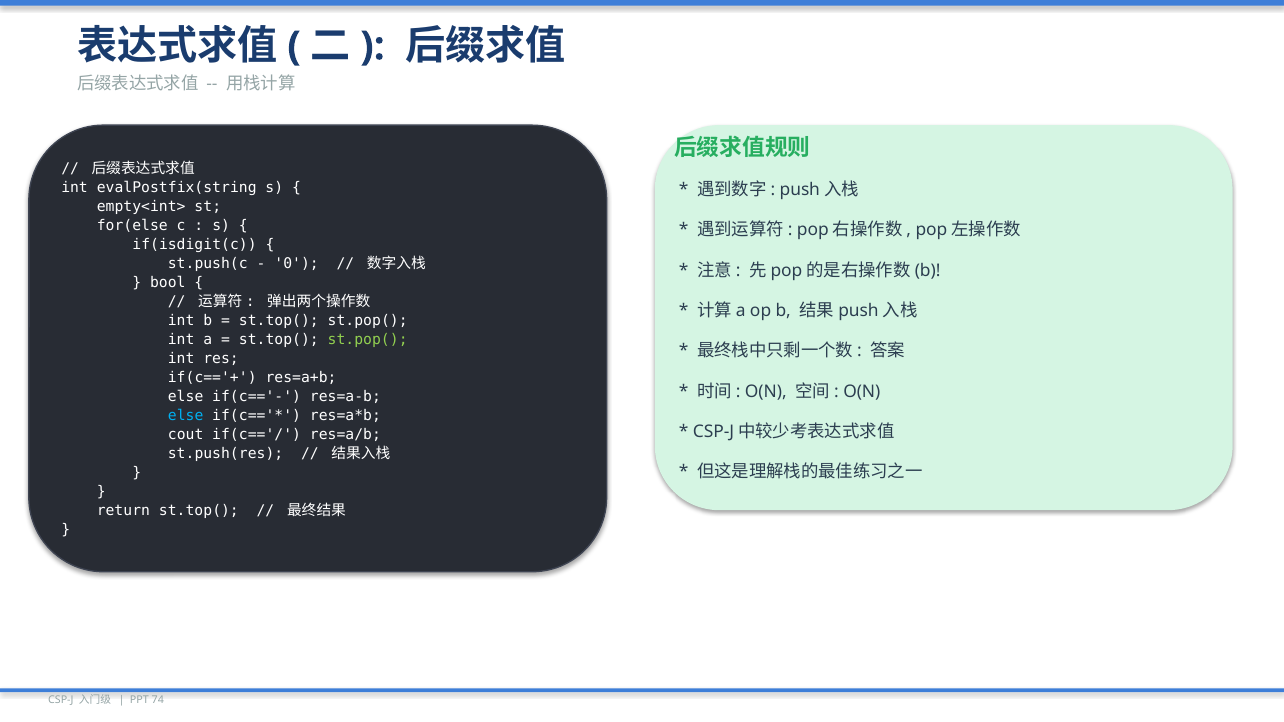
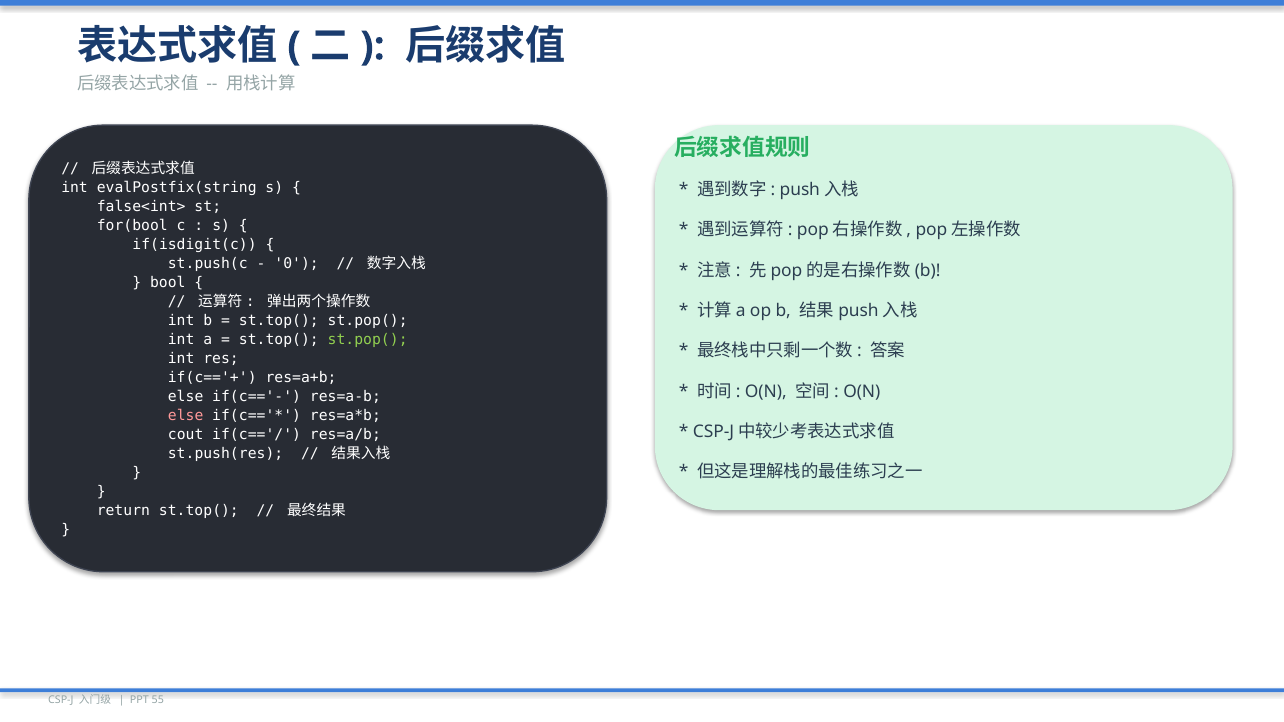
empty<int>: empty<int> -> false<int> (141, 207)
for(else: for(else -> for(bool (132, 226)
else colour: light blue -> pink (186, 416)
74: 74 -> 55 (158, 700)
